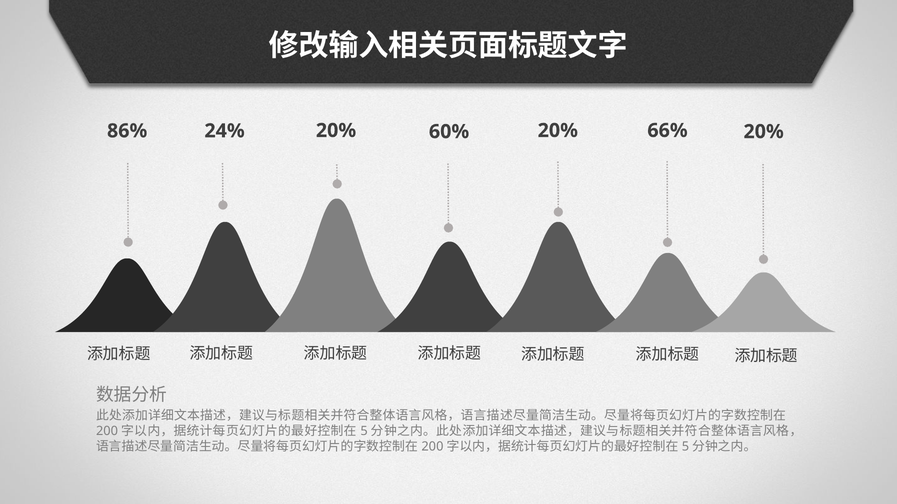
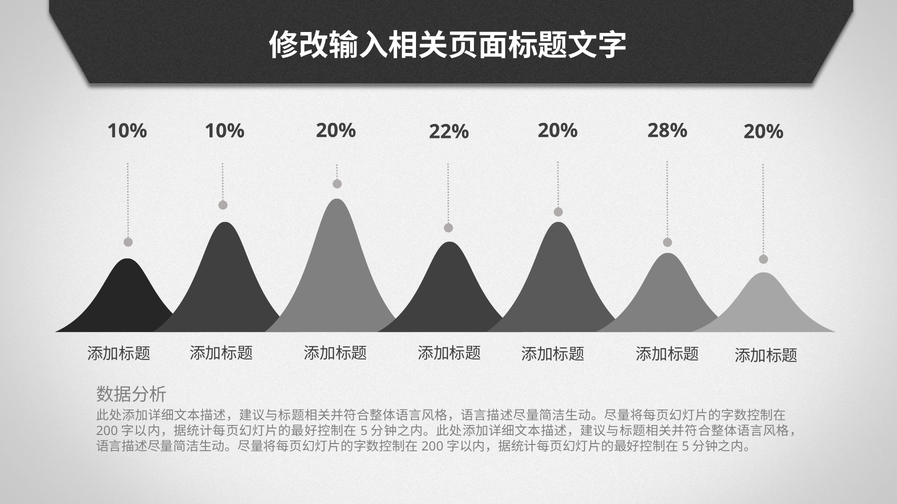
66%: 66% -> 28% (667, 131)
86%: 86% -> 10% (127, 131)
24%: 24% -> 10% (225, 131)
60%: 60% -> 22% (449, 132)
